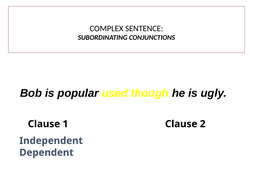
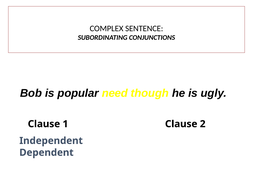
used: used -> need (115, 93)
